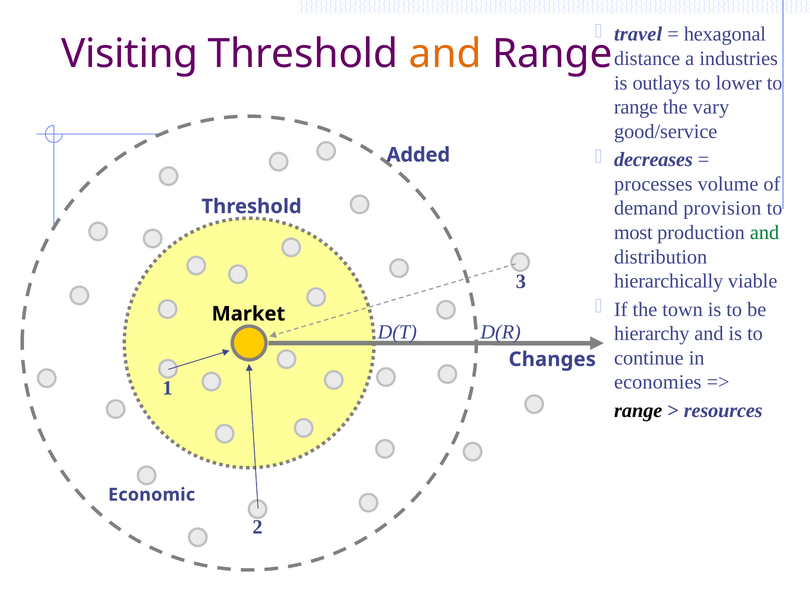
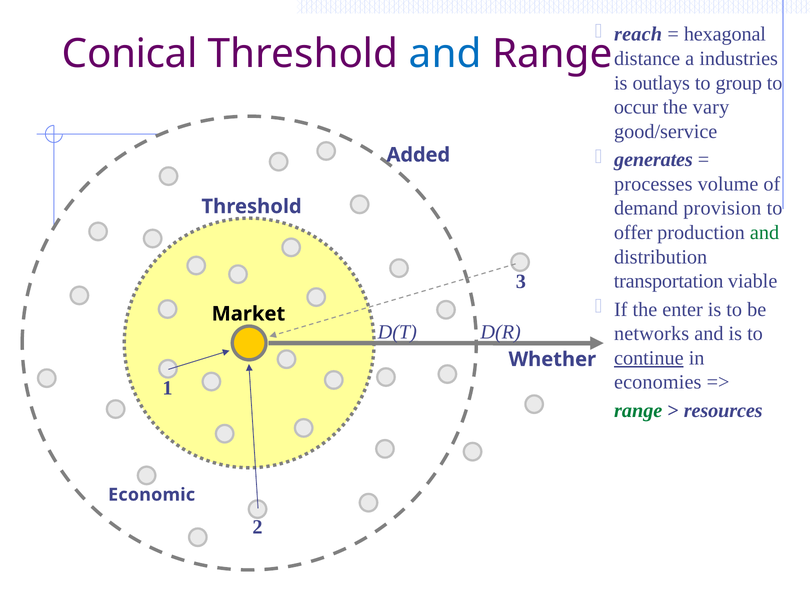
travel: travel -> reach (638, 34)
Visiting: Visiting -> Conical (130, 54)
and colour: orange -> blue (445, 54)
lower: lower -> group (739, 83)
range: range -> occur (636, 107)
decreases: decreases -> generates (653, 160)
most: most -> offer (633, 233)
hierarchically: hierarchically -> transportation (669, 281)
town: town -> enter (683, 310)
hierarchy: hierarchy -> networks (652, 334)
continue underline: none -> present (649, 358)
Changes: Changes -> Whether (552, 360)
range colour: black -> green (638, 411)
